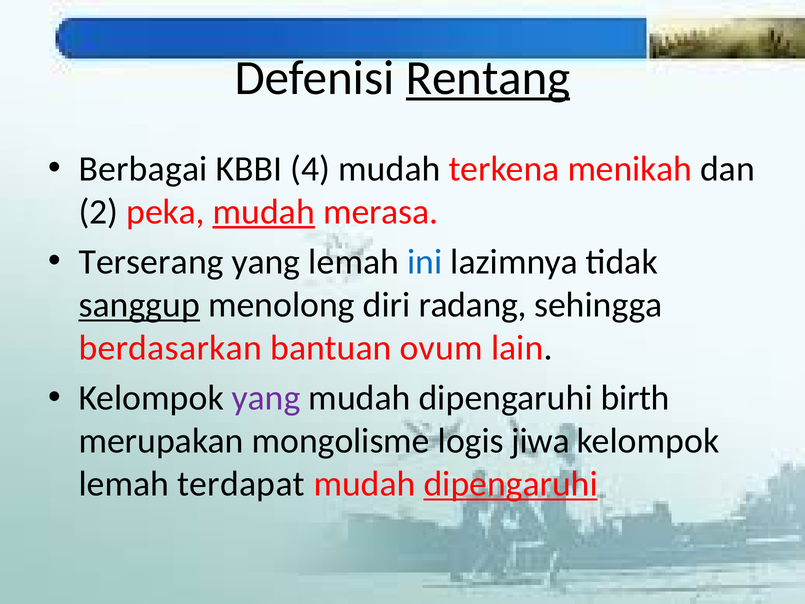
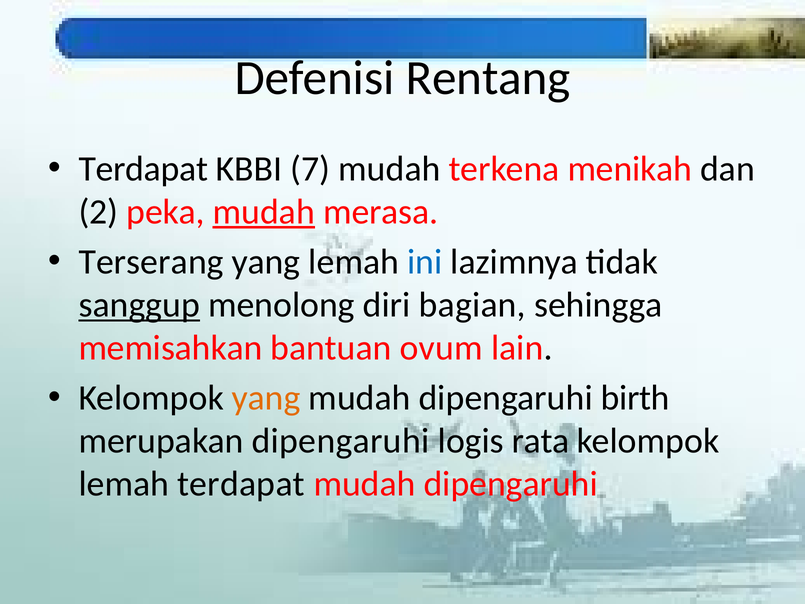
Rentang underline: present -> none (488, 78)
Berbagai: Berbagai -> Terdapat (143, 169)
4: 4 -> 7 (310, 169)
radang: radang -> bagian (472, 305)
berdasarkan: berdasarkan -> memisahkan (170, 348)
yang colour: purple -> orange (266, 398)
merupakan mongolisme: mongolisme -> dipengaruhi (341, 441)
jiwa: jiwa -> rata (541, 441)
dipengaruhi underline: present -> none (511, 484)
